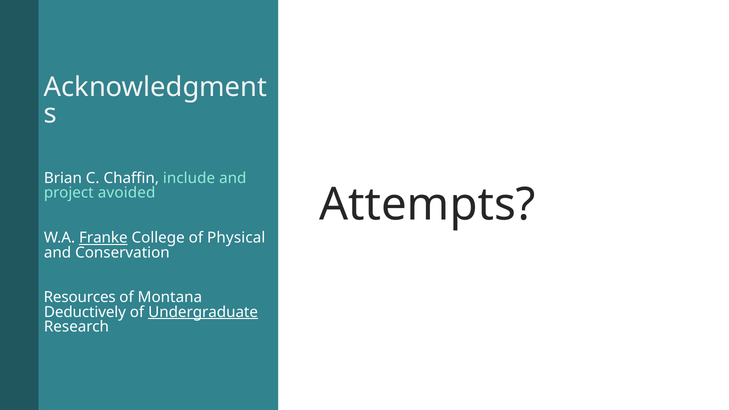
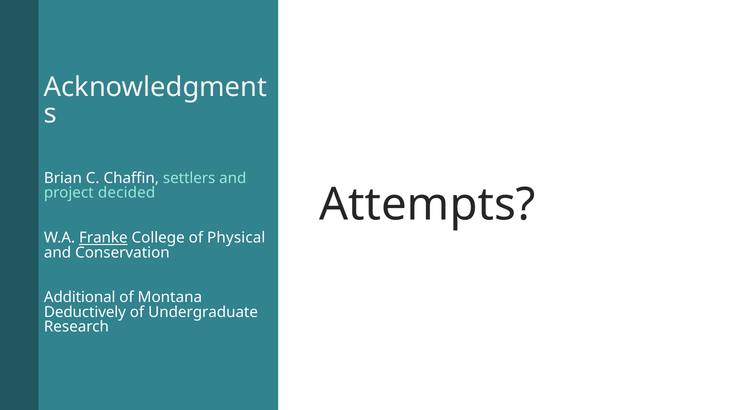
include: include -> settlers (189, 178)
avoided: avoided -> decided (127, 193)
Resources: Resources -> Additional (80, 297)
Undergraduate underline: present -> none (203, 312)
